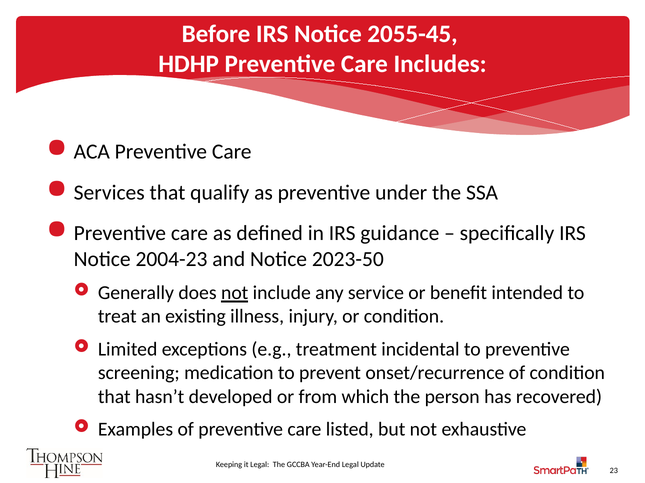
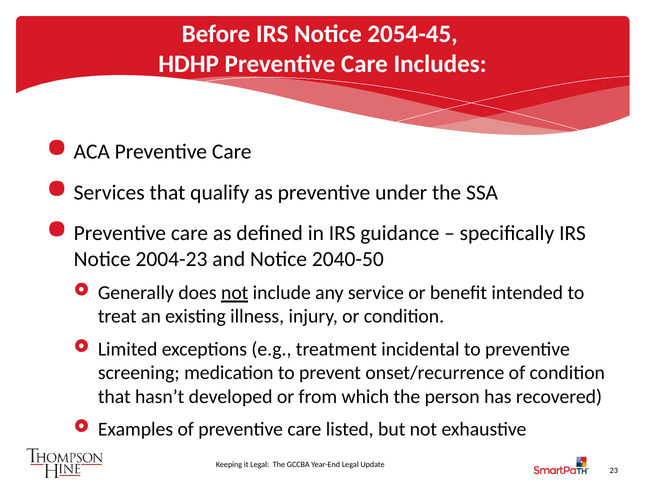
2055-45: 2055-45 -> 2054-45 (413, 34)
2023-50: 2023-50 -> 2040-50 (348, 259)
